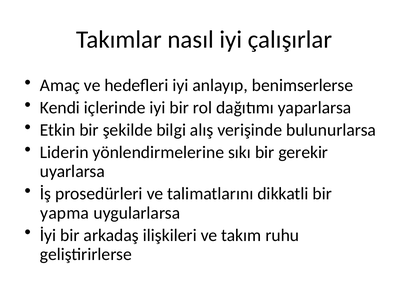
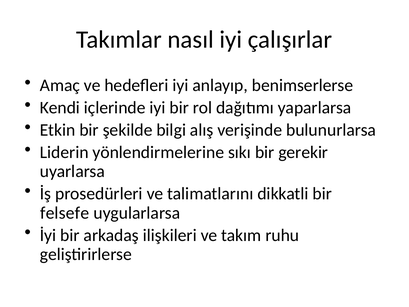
yapma: yapma -> felsefe (65, 213)
